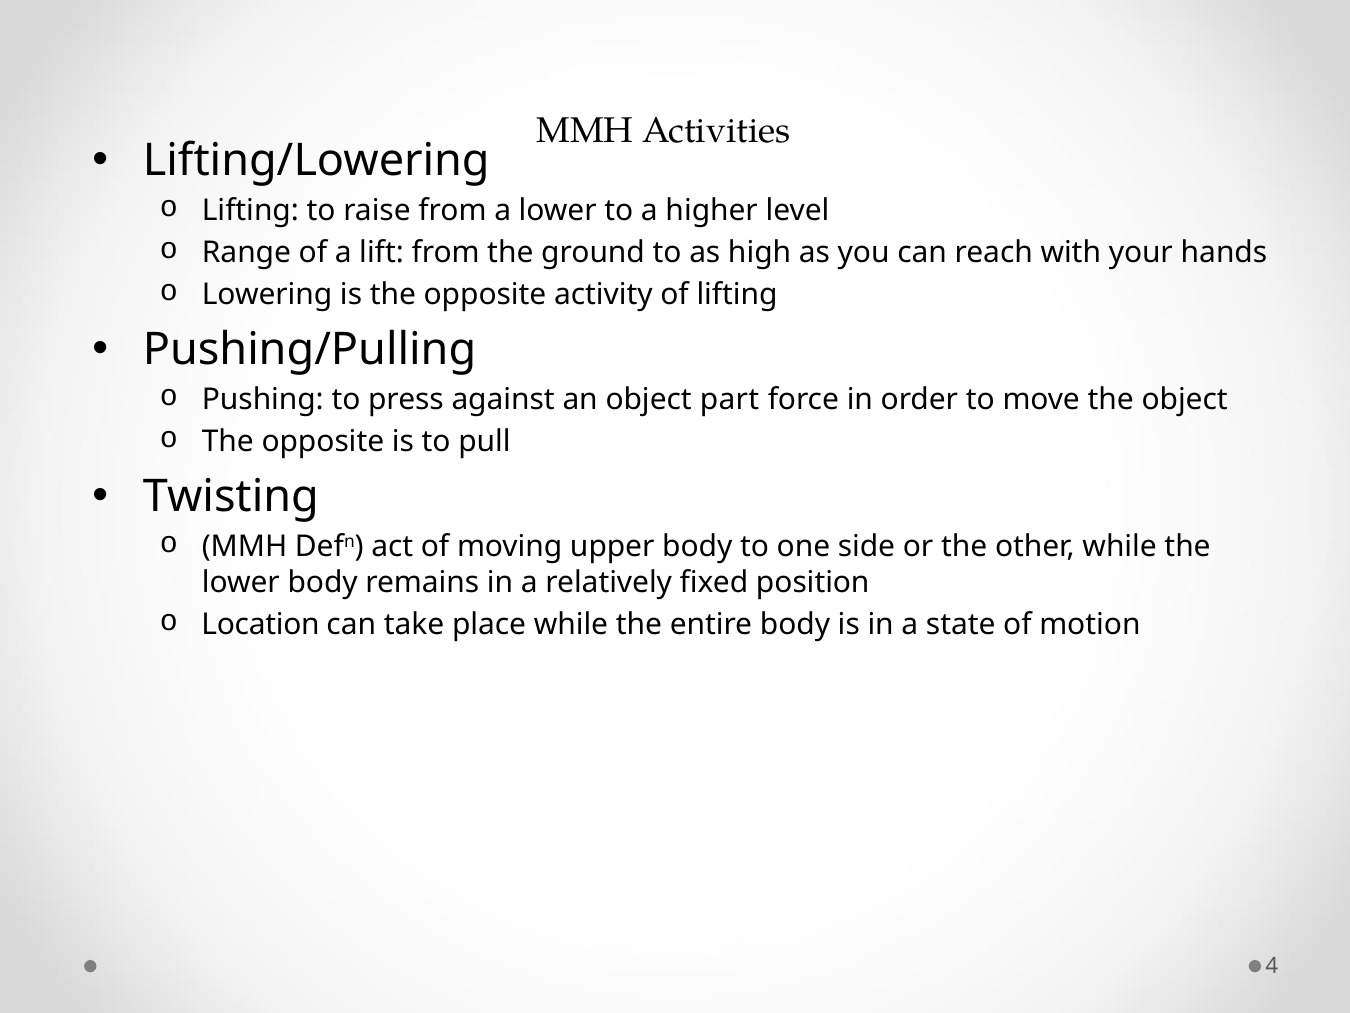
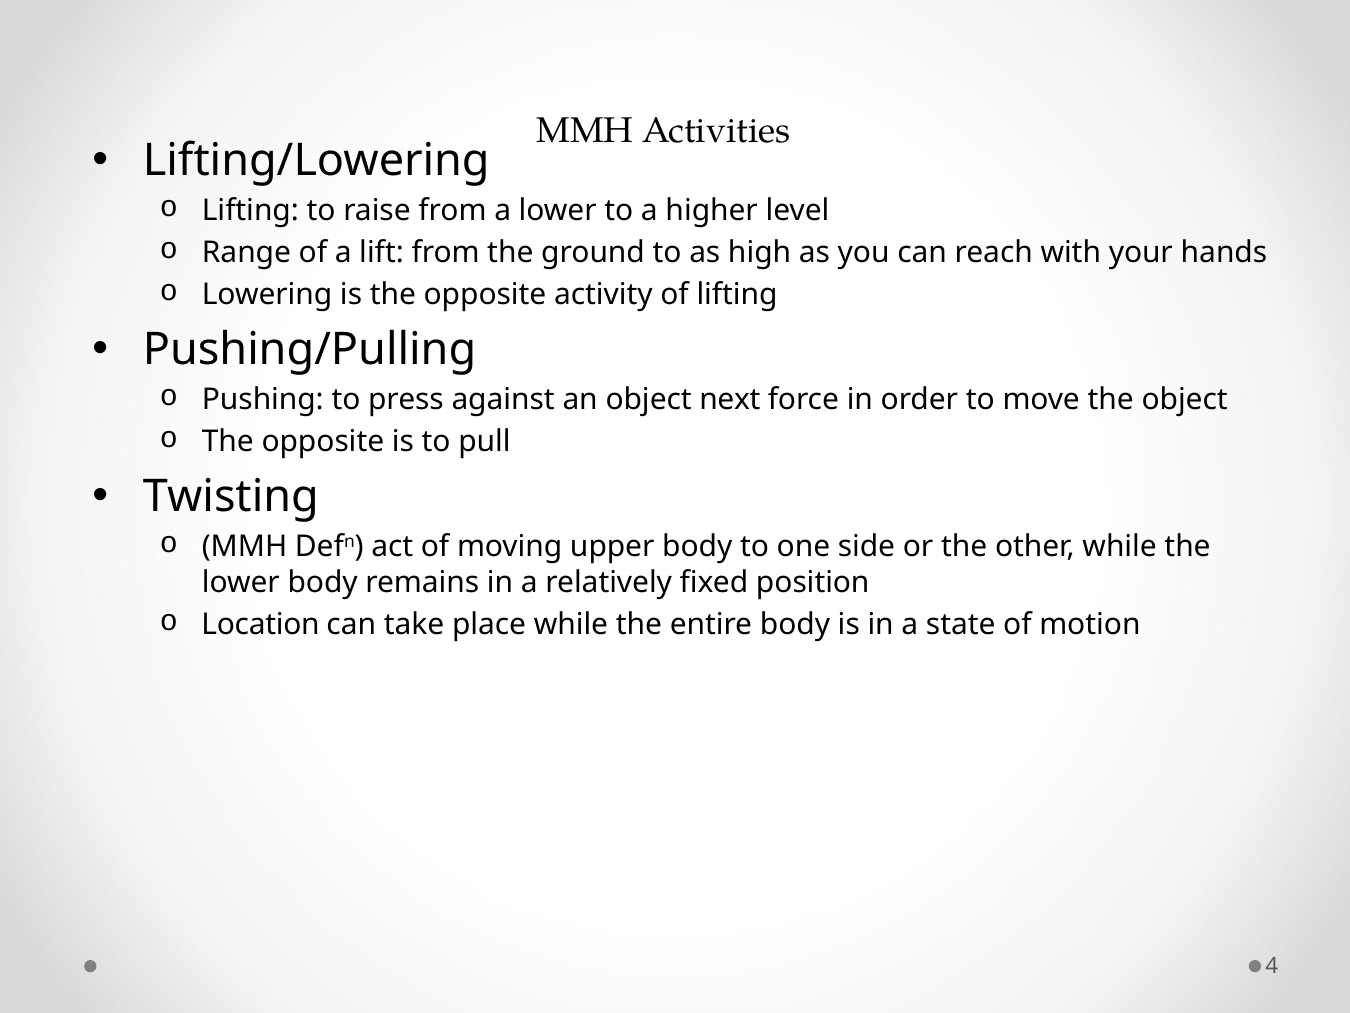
part: part -> next (730, 400)
